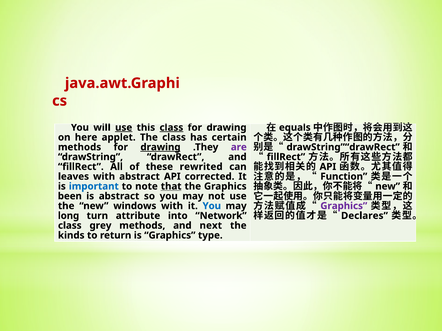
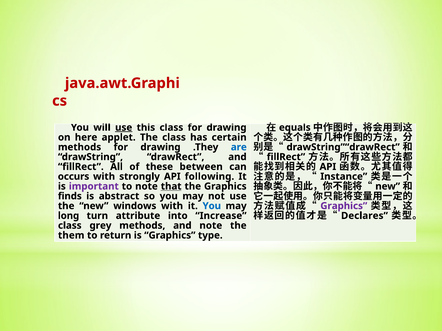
class underline: present -> none (171, 128)
drawing underline: present -> none (160, 147)
are colour: purple -> blue (239, 147)
rewrited: rewrited -> between (201, 167)
Function: Function -> Instance (344, 177)
leaves: leaves -> occurs (74, 177)
with abstract: abstract -> strongly (140, 177)
corrected: corrected -> following (209, 177)
important colour: blue -> purple (94, 187)
been: been -> finds (70, 196)
Network: Network -> Increase (221, 216)
and next: next -> note (211, 226)
kinds: kinds -> them (71, 236)
